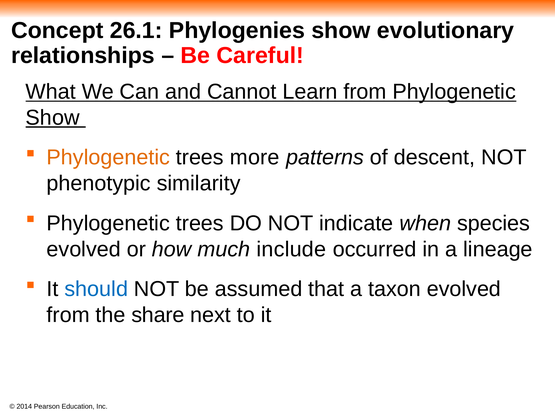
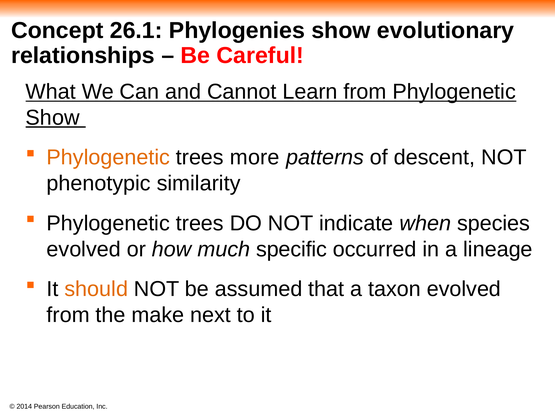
include: include -> specific (292, 249)
should colour: blue -> orange (96, 289)
share: share -> make (158, 315)
